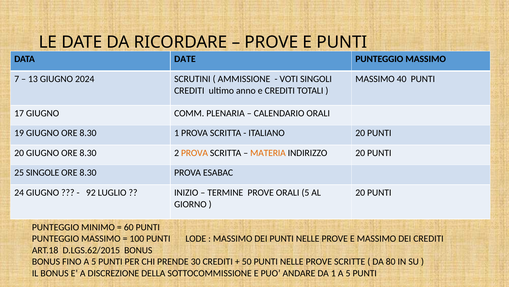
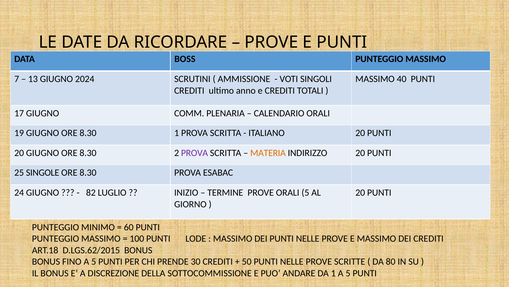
DATA DATE: DATE -> BOSS (185, 59)
PROVA colour: orange -> purple (195, 153)
92: 92 -> 82 (91, 192)
